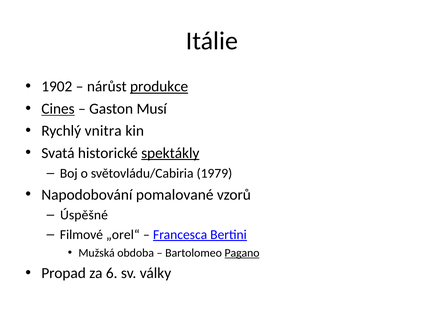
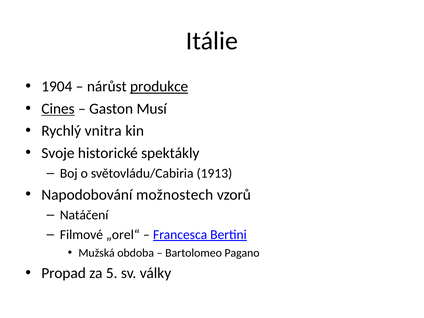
1902: 1902 -> 1904 (57, 87)
Svatá: Svatá -> Svoje (58, 153)
spektákly underline: present -> none (170, 153)
1979: 1979 -> 1913 (214, 173)
pomalované: pomalované -> možnostech (175, 195)
Úspěšné: Úspěšné -> Natáčení (84, 215)
Pagano underline: present -> none (242, 253)
6: 6 -> 5 (112, 273)
